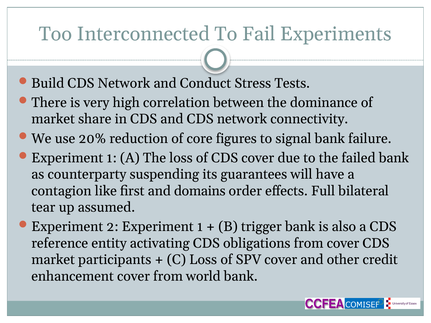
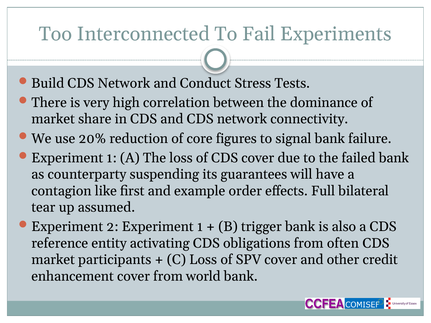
domains: domains -> example (200, 191)
from cover: cover -> often (343, 243)
